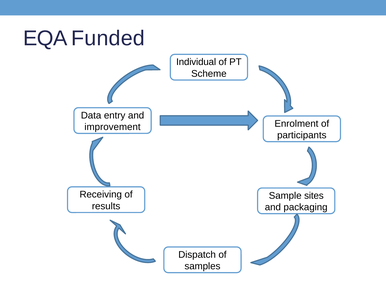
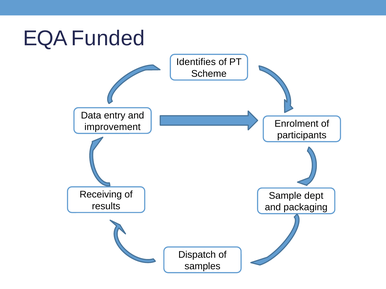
Individual: Individual -> Identifies (196, 62)
sites: sites -> dept (314, 196)
